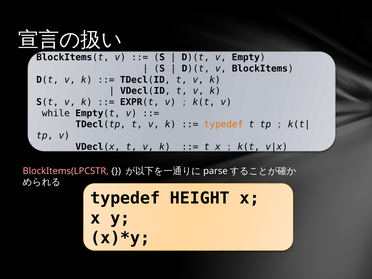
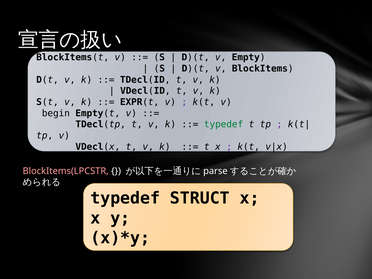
while: while -> begin (56, 113)
typedef colour: orange -> green (224, 124)
HEIGHT: HEIGHT -> STRUCT (200, 198)
